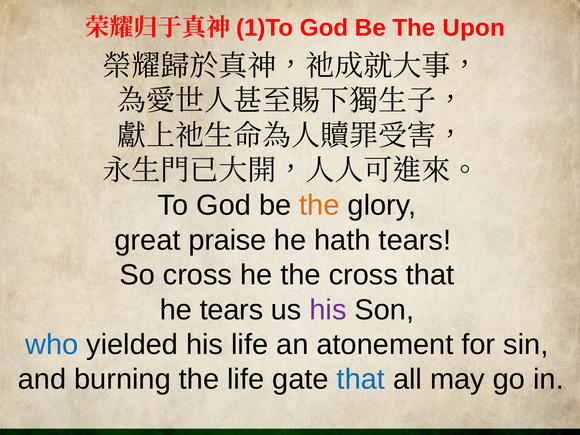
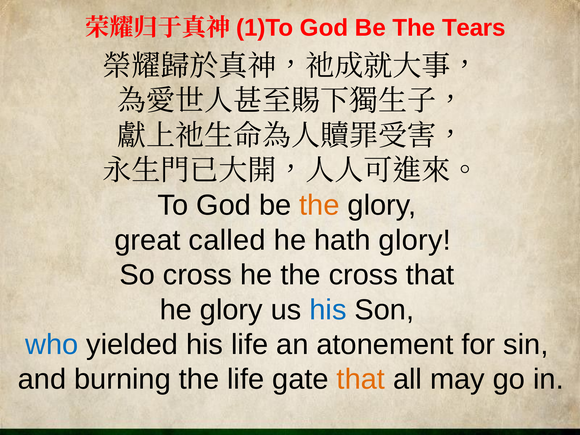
Upon: Upon -> Tears (474, 28)
praise: praise -> called (227, 240)
hath tears: tears -> glory (415, 240)
he tears: tears -> glory (231, 310)
his colour: purple -> blue (328, 310)
that colour: blue -> orange (361, 379)
